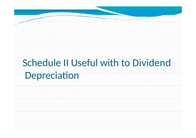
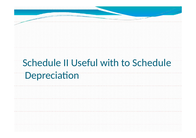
to Dividend: Dividend -> Schedule (152, 63)
